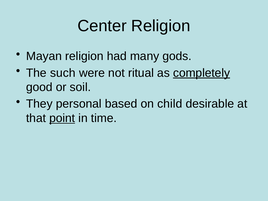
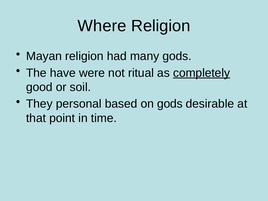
Center: Center -> Where (102, 26)
such: such -> have (63, 73)
on child: child -> gods (170, 104)
point underline: present -> none (62, 118)
